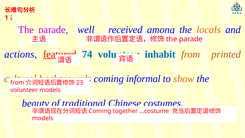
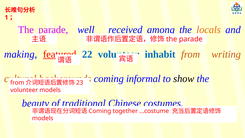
actions: actions -> making (21, 54)
74: 74 -> 22 (87, 54)
printed: printed -> writing (226, 54)
show colour: orange -> black (184, 79)
